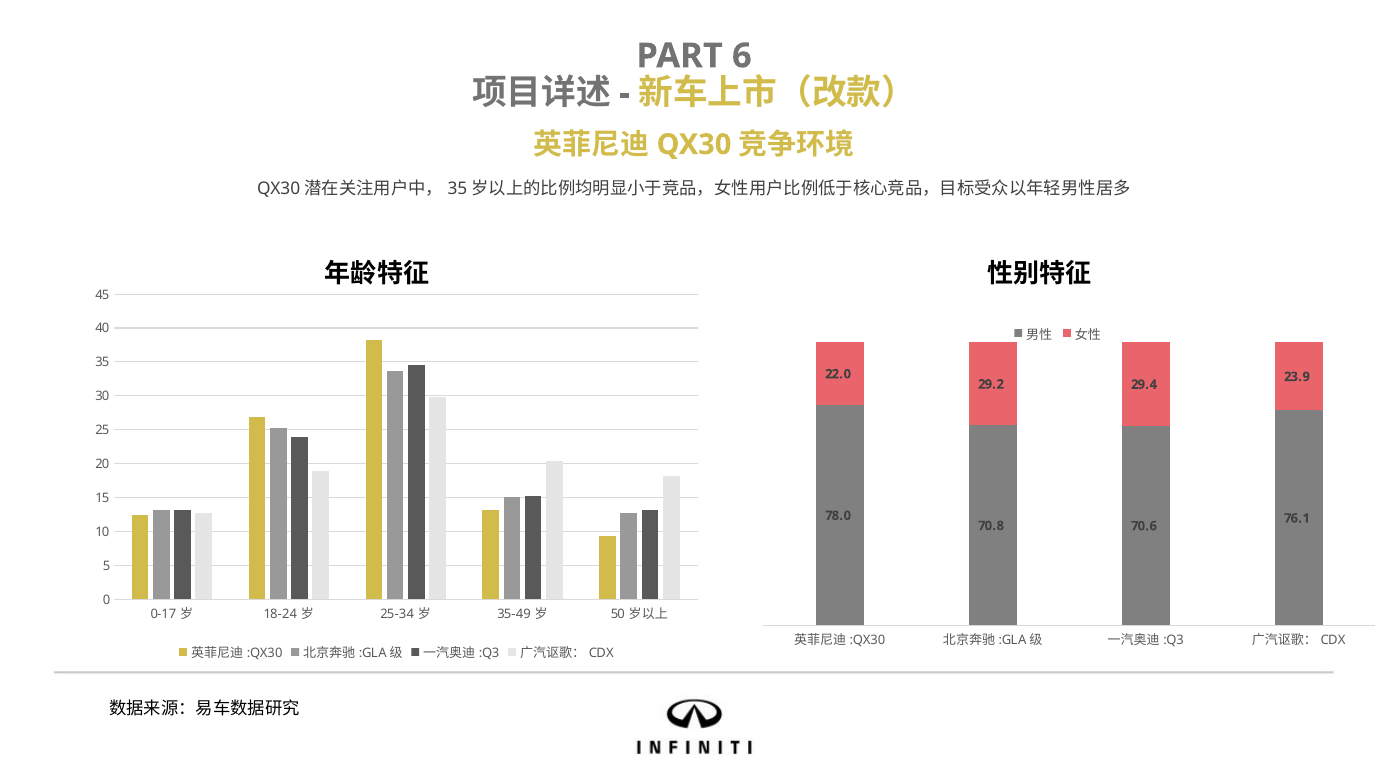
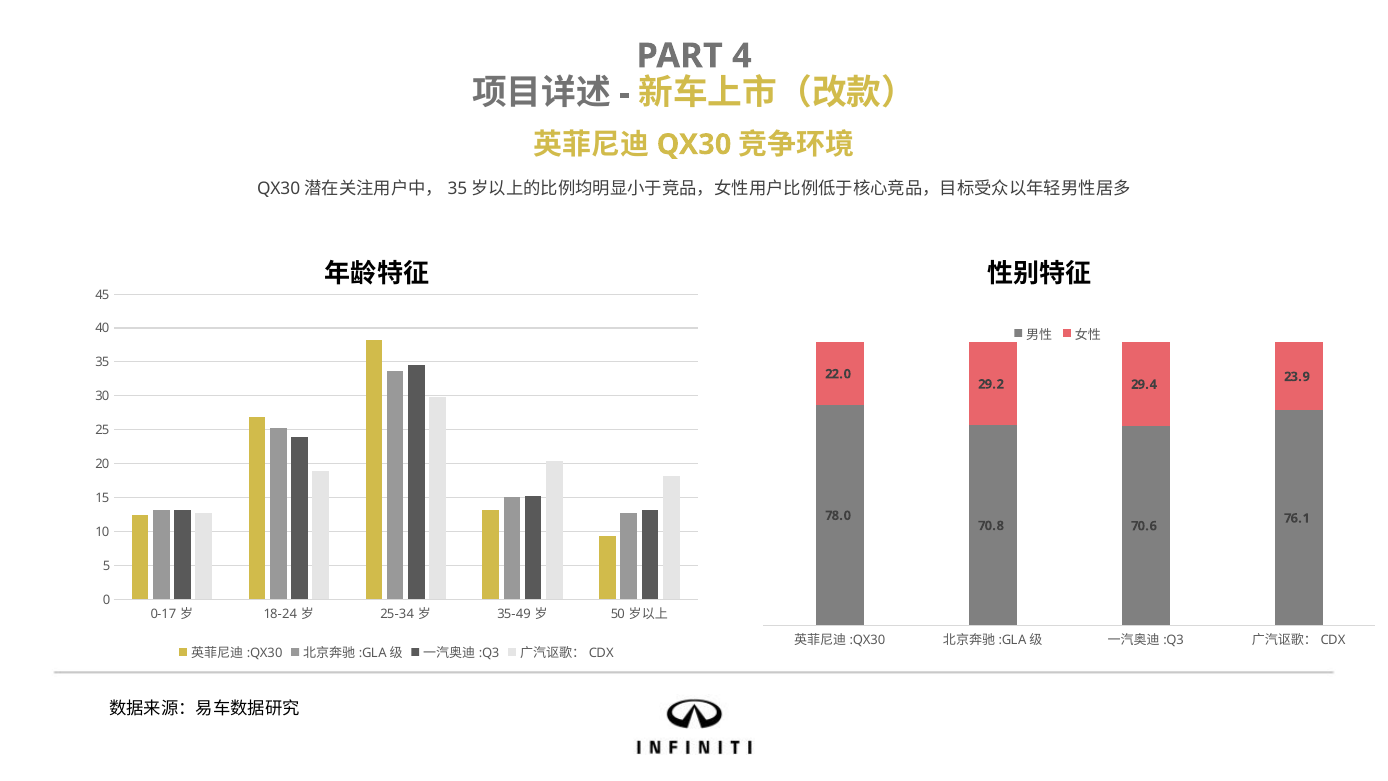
6: 6 -> 4 (742, 56)
